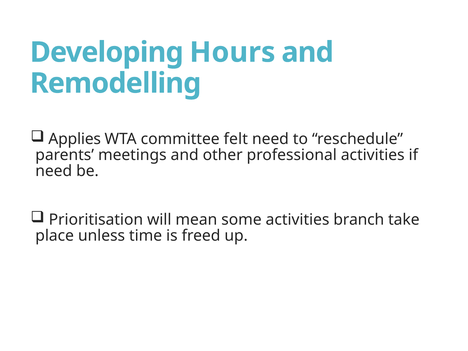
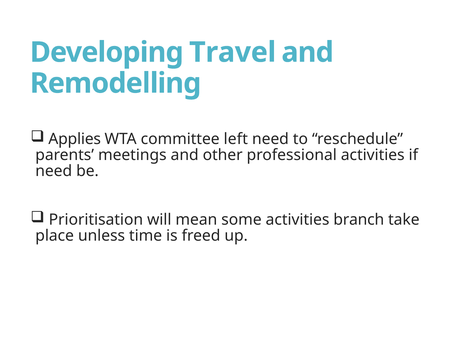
Hours: Hours -> Travel (233, 52)
felt: felt -> left (236, 139)
